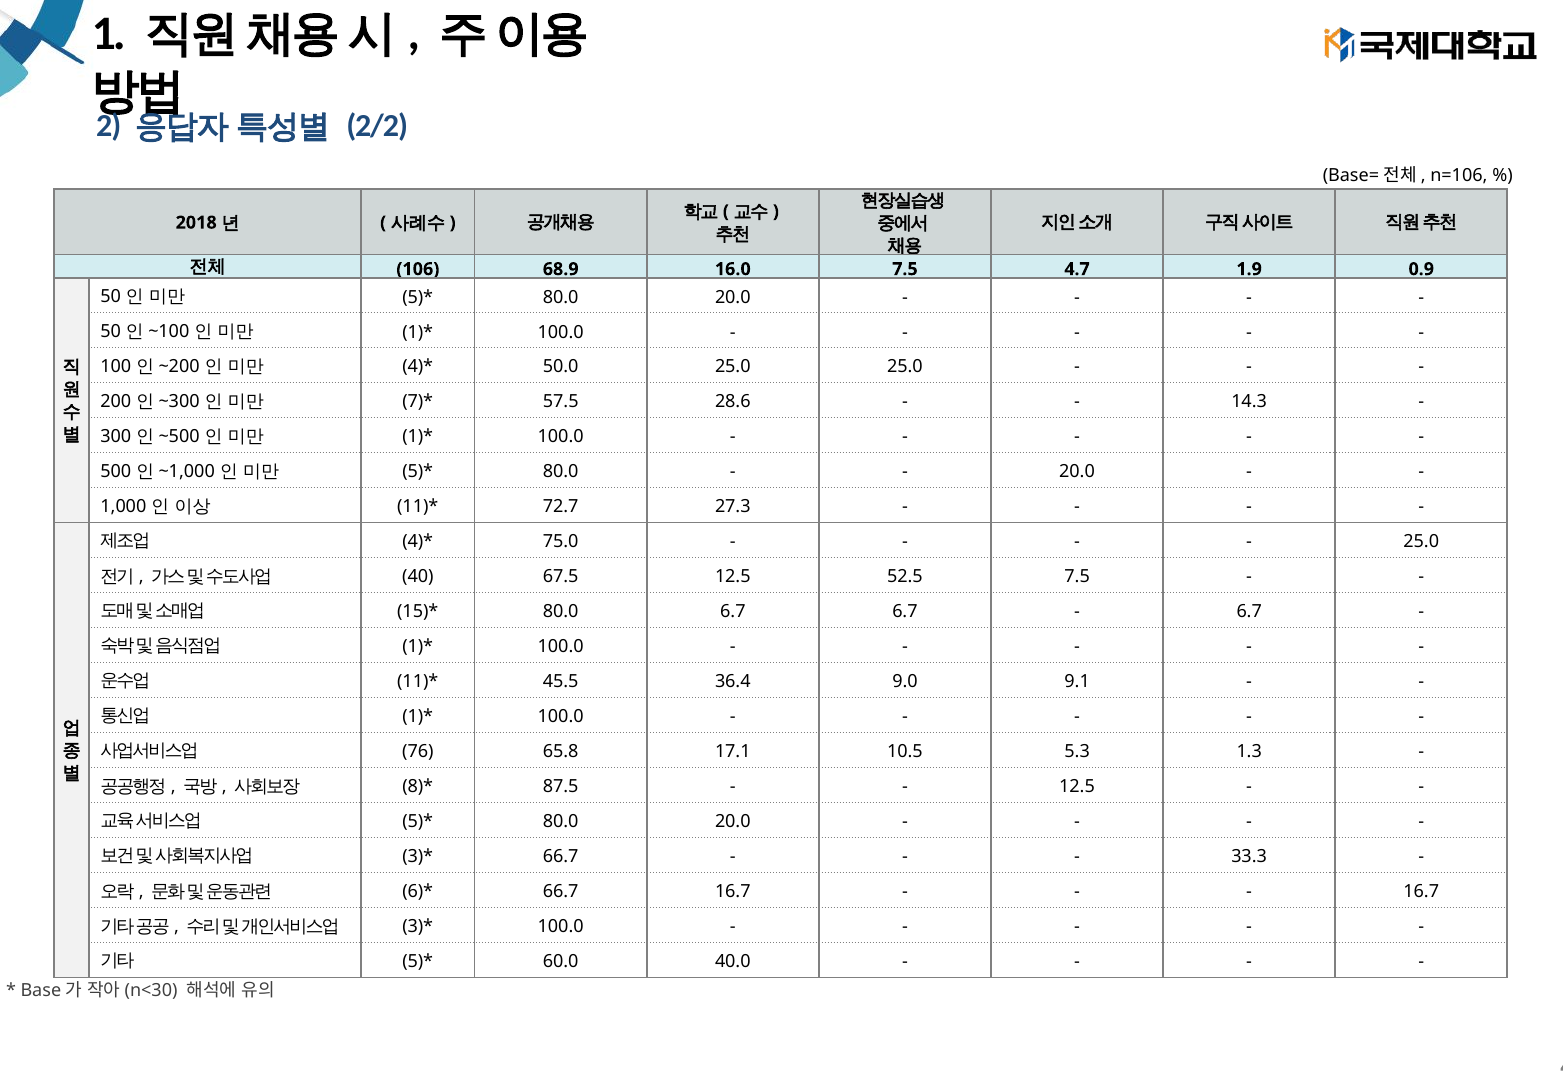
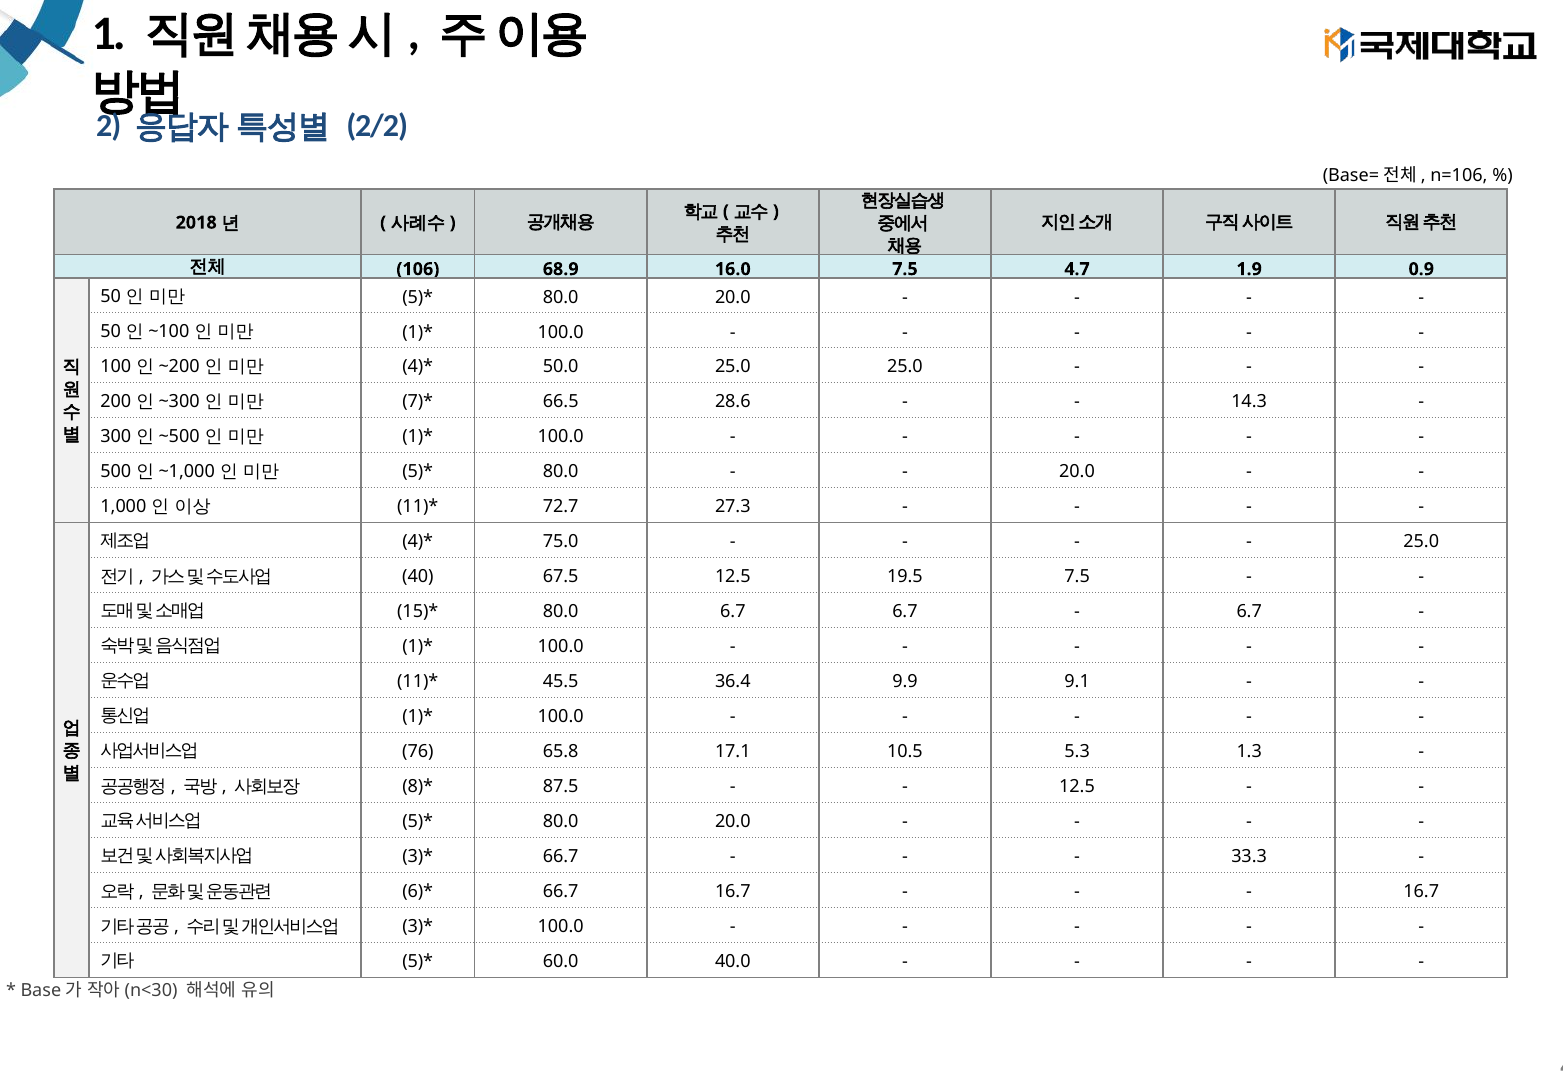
57.5: 57.5 -> 66.5 (561, 402)
52.5: 52.5 -> 19.5 (905, 577)
9.0: 9.0 -> 9.9 (905, 682)
